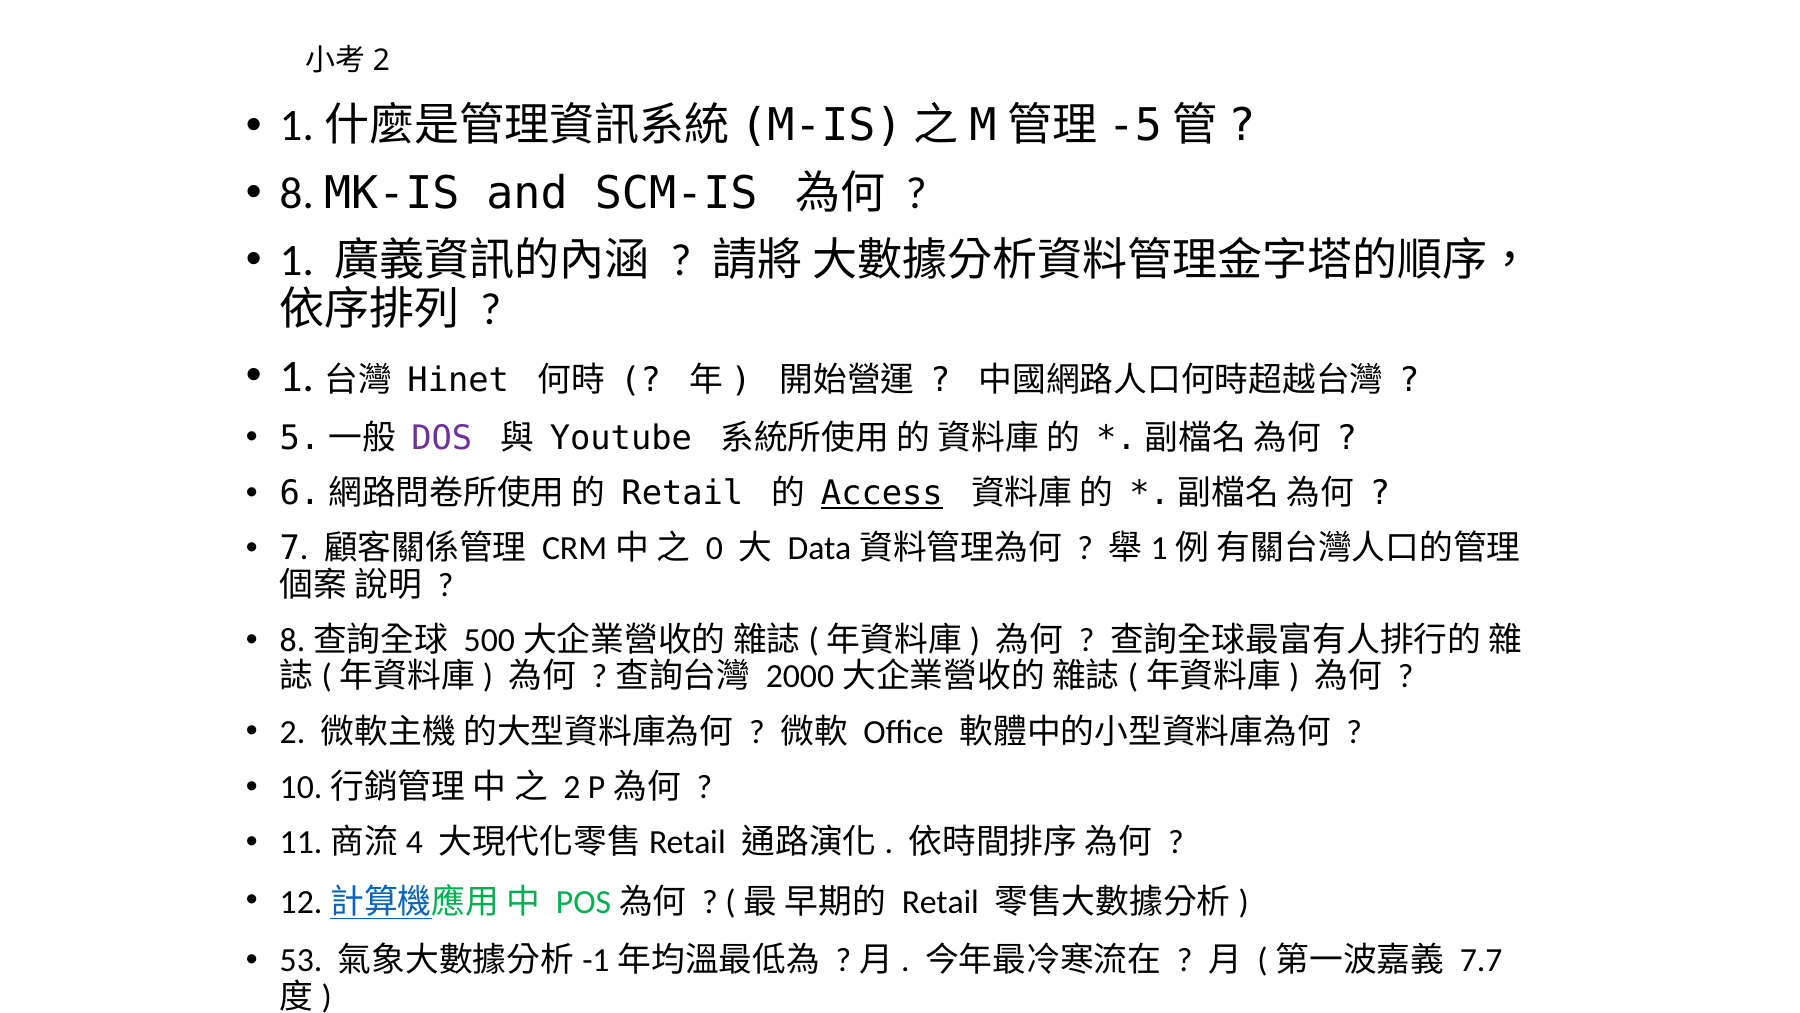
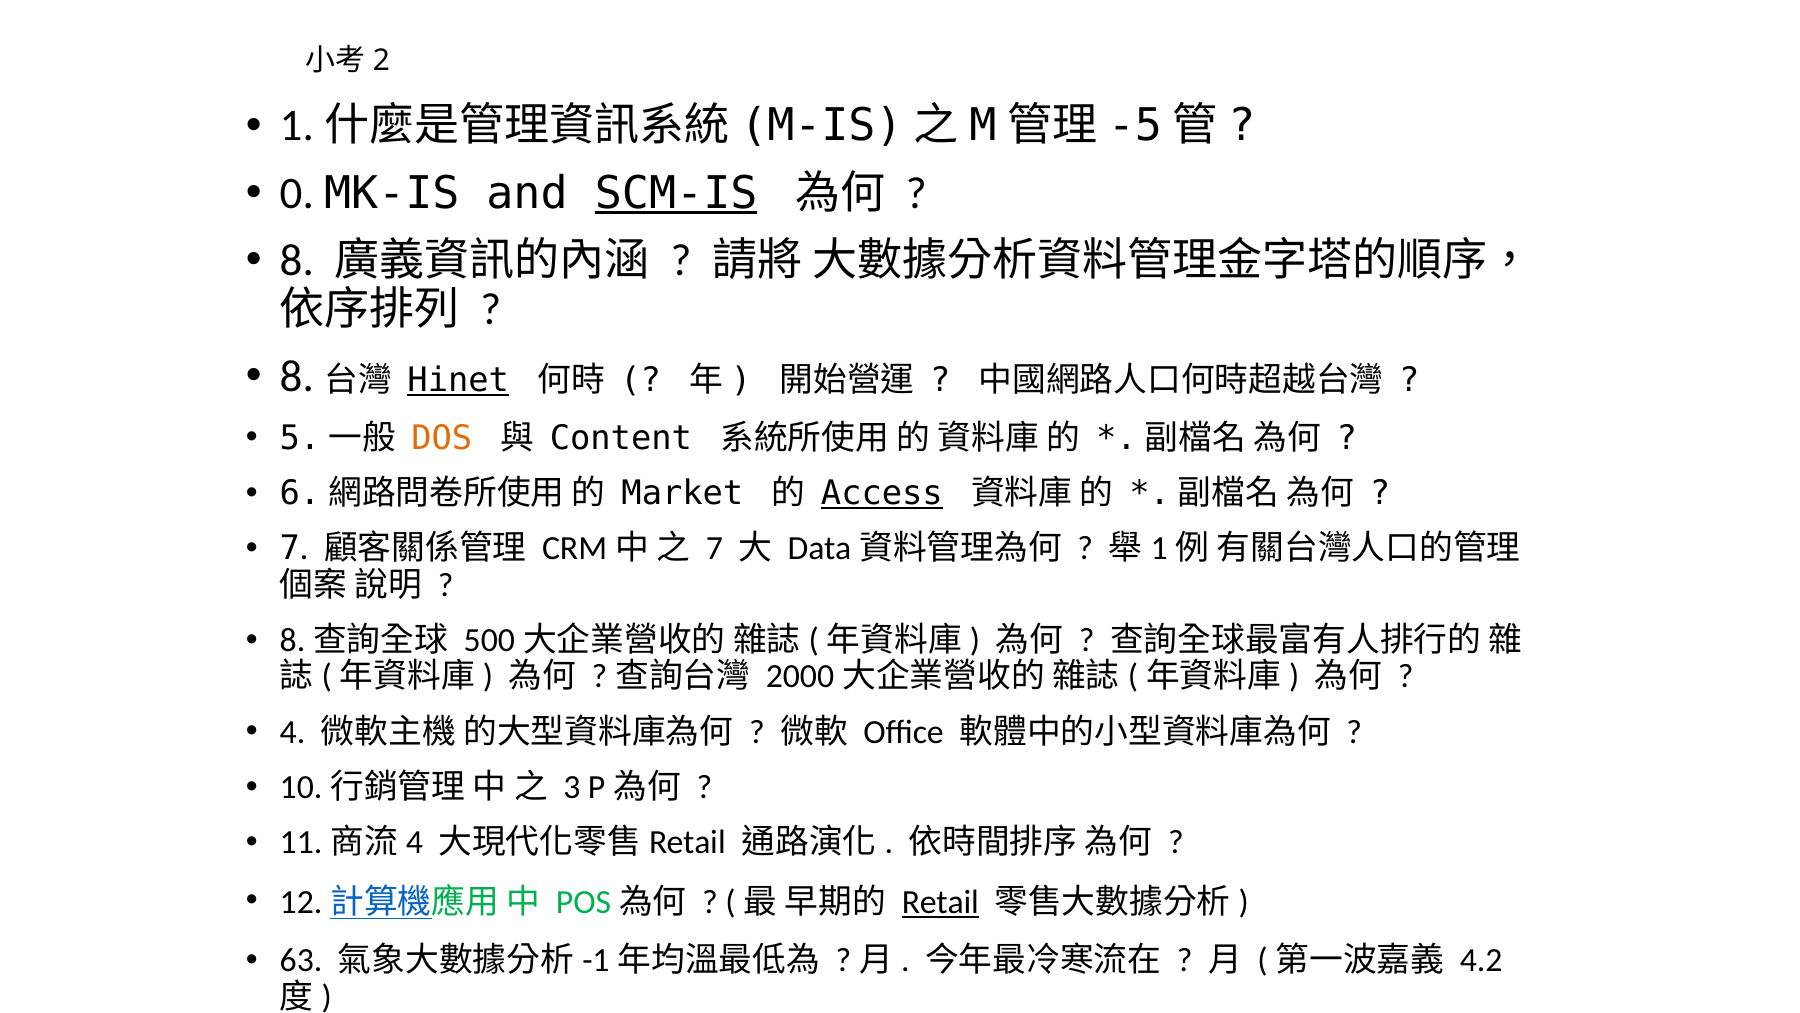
8: 8 -> 0 (297, 193)
SCM-IS underline: none -> present (676, 193)
1: 1 -> 8 (297, 261)
1: 1 -> 8 (297, 376)
Hinet underline: none -> present (458, 380)
DOS colour: purple -> orange (442, 438)
Youtube: Youtube -> Content (621, 438)
Retail: Retail -> Market (682, 493)
0: 0 -> 7 (714, 548)
2: 2 -> 4 (293, 732)
2: 2 -> 3 (572, 787)
Retail underline: none -> present (940, 902)
53: 53 -> 63 (301, 960)
7.7: 7.7 -> 4.2 (1481, 960)
